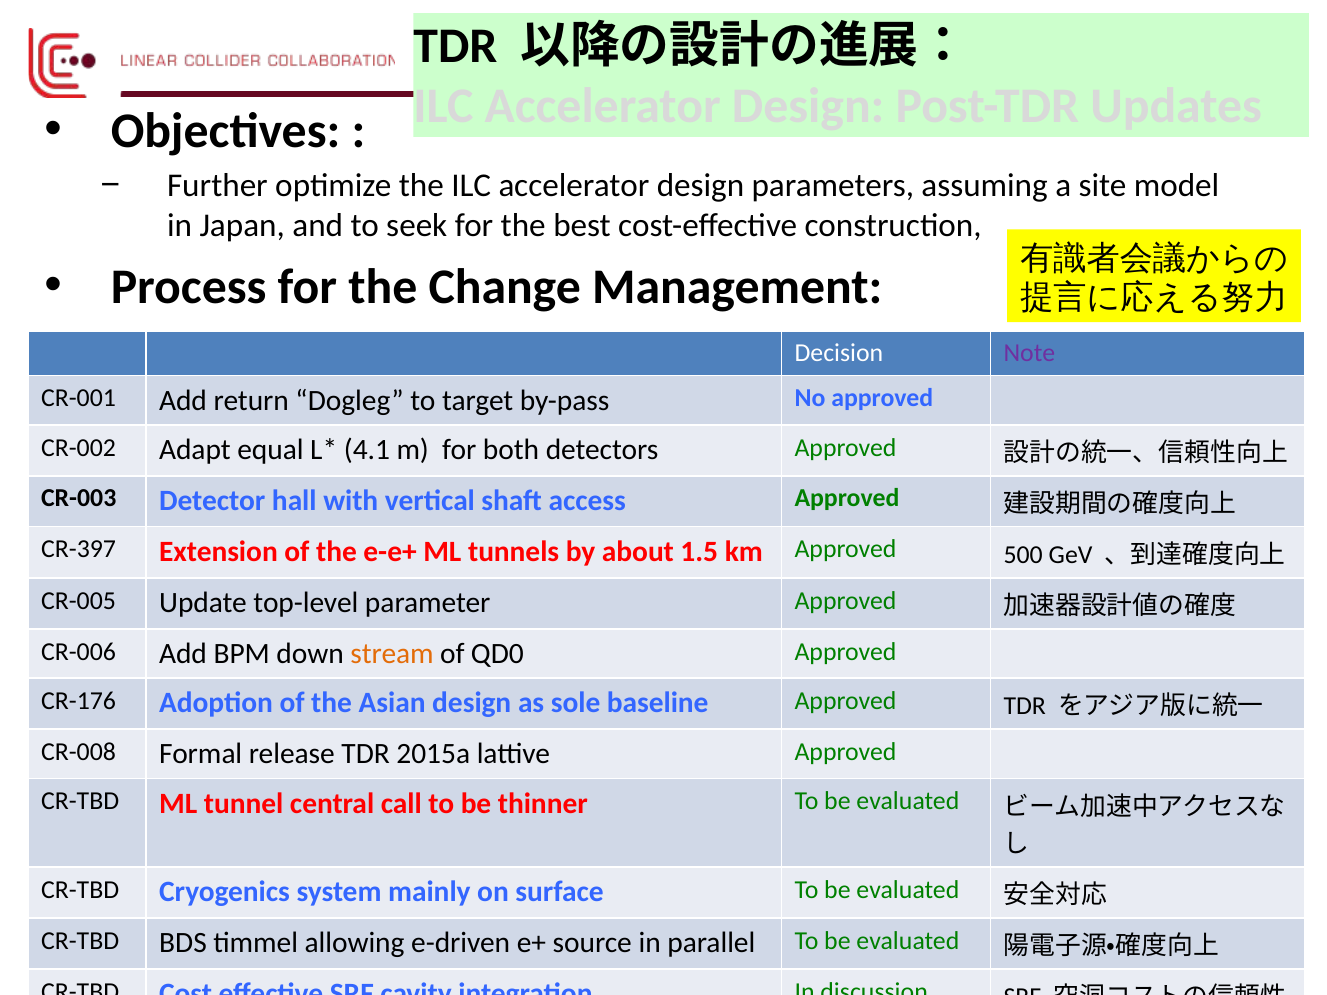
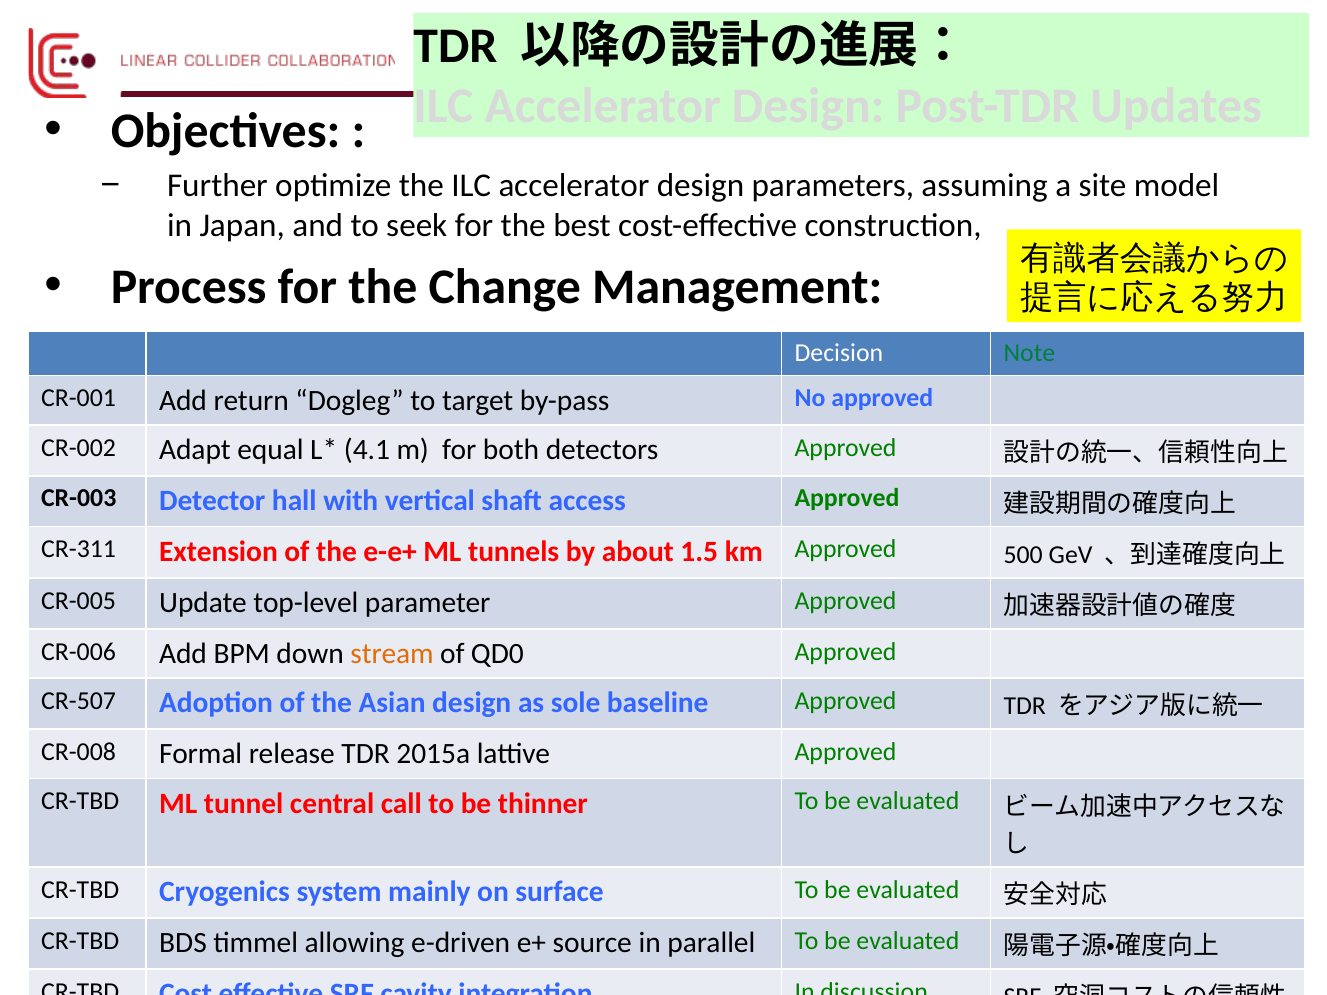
Note colour: purple -> green (1029, 354)
CR-397: CR-397 -> CR-311 (79, 550)
CR-176: CR-176 -> CR-507 (79, 701)
